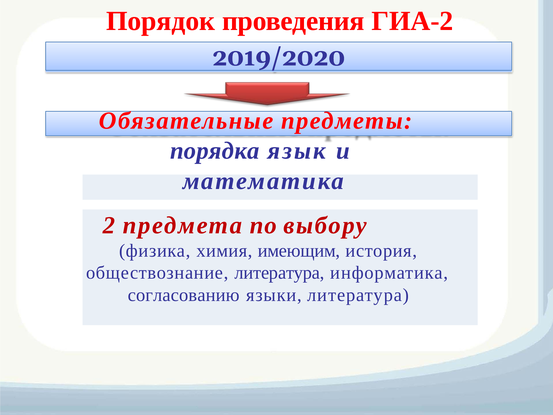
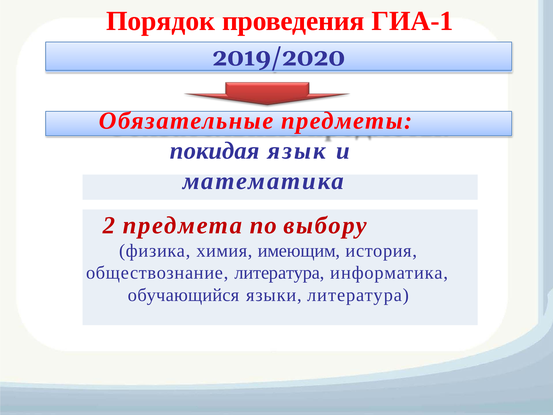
ГИА-2: ГИА-2 -> ГИА-1 (412, 21)
порядка: порядка -> покидая (215, 151)
согласованию: согласованию -> обучающийся (184, 295)
